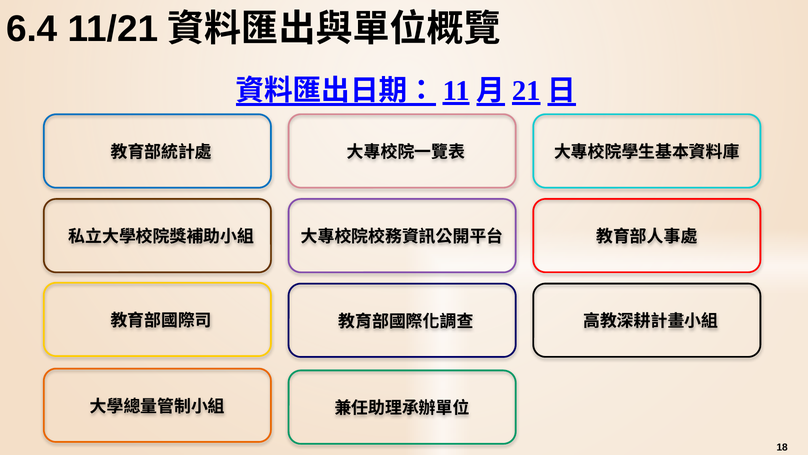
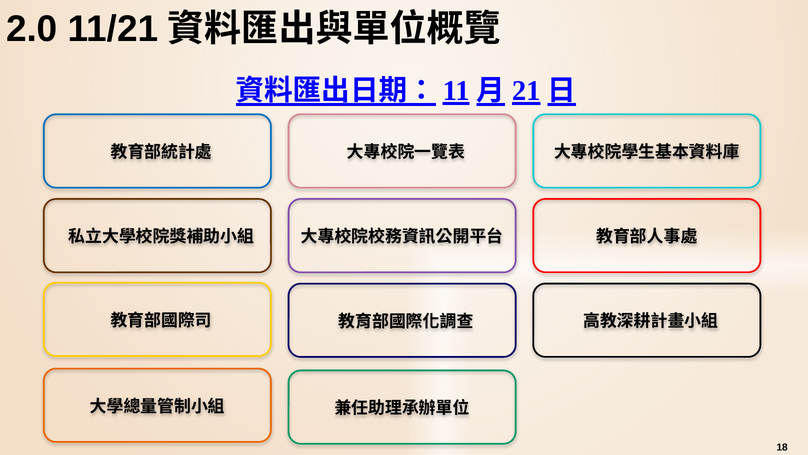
6.4: 6.4 -> 2.0 (32, 29)
